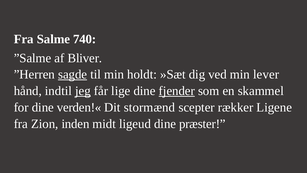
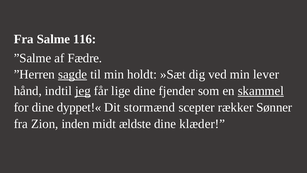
740: 740 -> 116 (85, 39)
Bliver: Bliver -> Fædre (85, 58)
fjender underline: present -> none (177, 91)
skammel underline: none -> present (261, 91)
verden!«: verden!« -> dyppet!« (79, 107)
Ligene: Ligene -> Sønner (274, 107)
ligeud: ligeud -> ældste (135, 124)
præster: præster -> klæder (202, 124)
